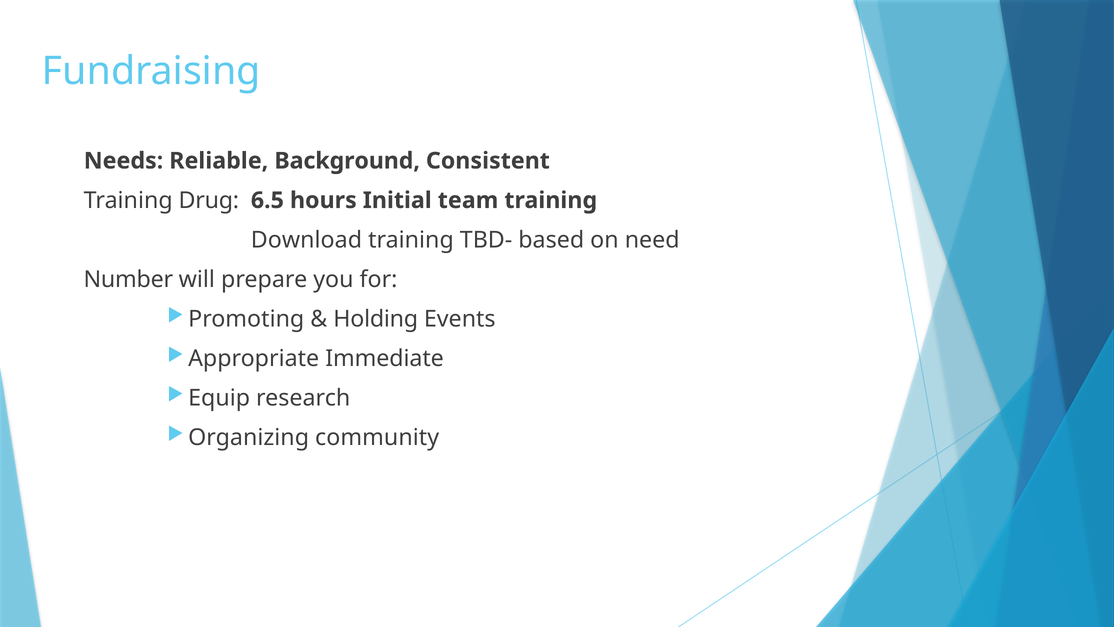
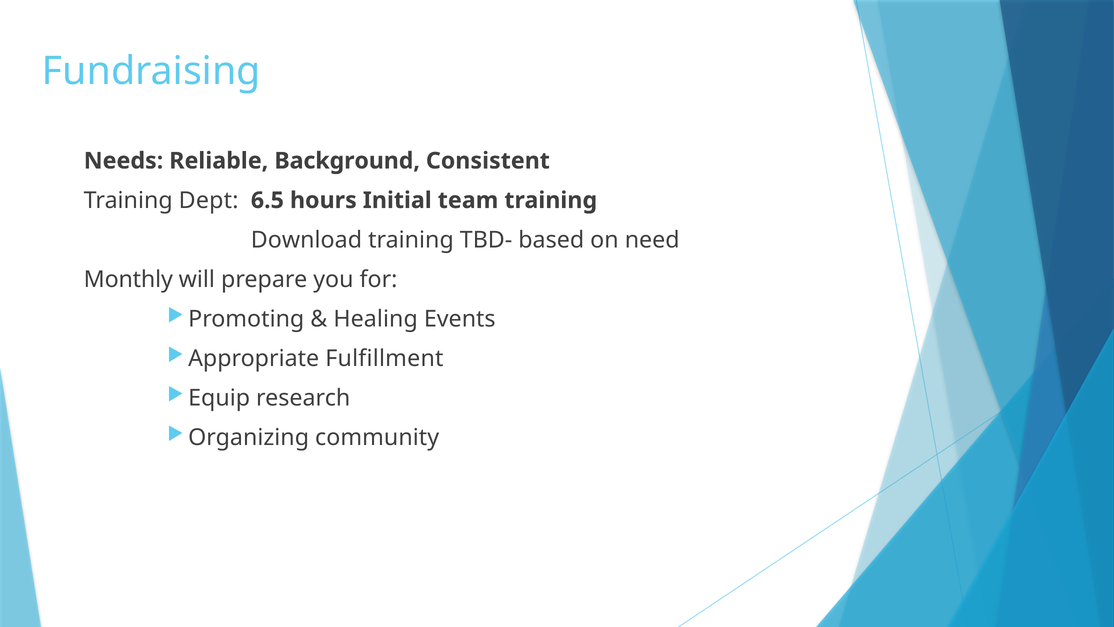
Drug: Drug -> Dept (209, 200)
Number: Number -> Monthly (128, 279)
Holding: Holding -> Healing (376, 319)
Immediate: Immediate -> Fulfillment (384, 358)
